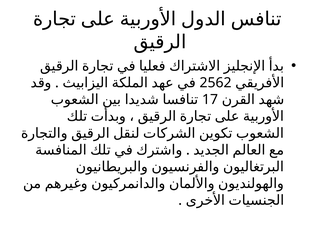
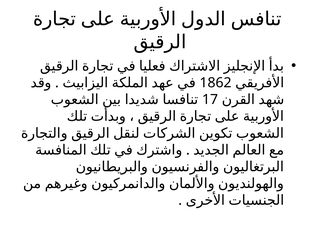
2562: 2562 -> 1862 (216, 83)
